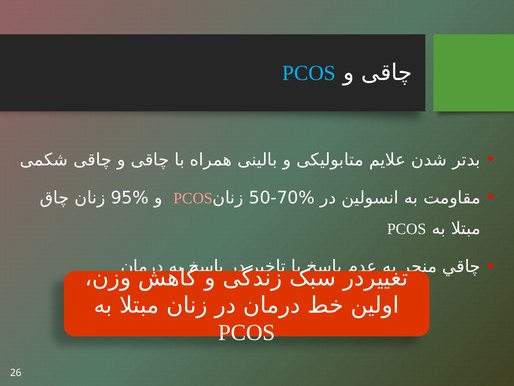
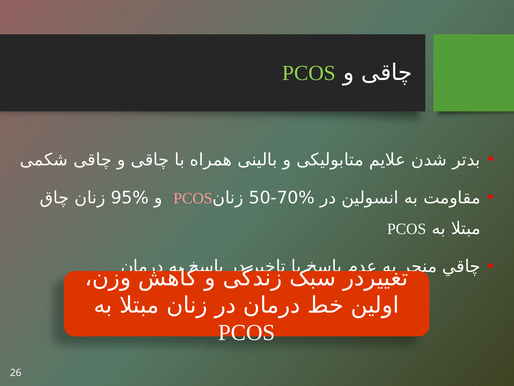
PCOS colour: light blue -> light green (309, 73)
